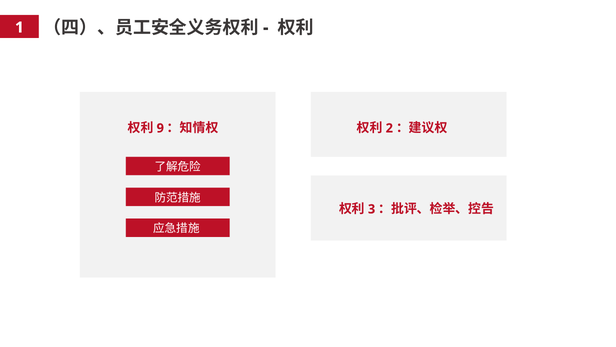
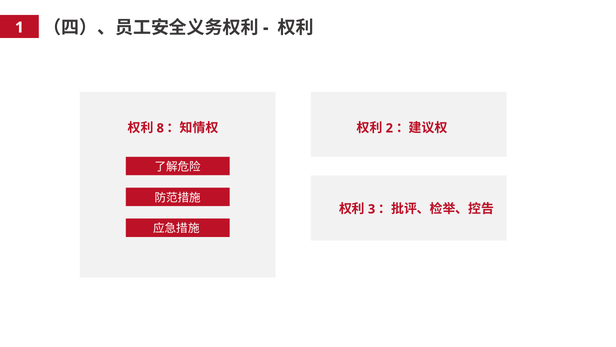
9: 9 -> 8 (160, 128)
